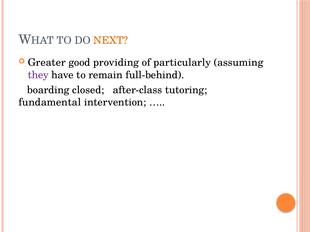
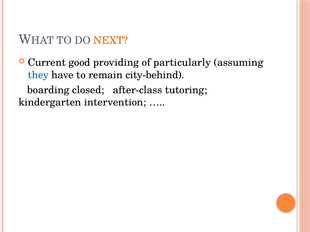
Greater: Greater -> Current (47, 63)
they colour: purple -> blue (38, 75)
full-behind: full-behind -> city-behind (155, 75)
fundamental: fundamental -> kindergarten (50, 102)
